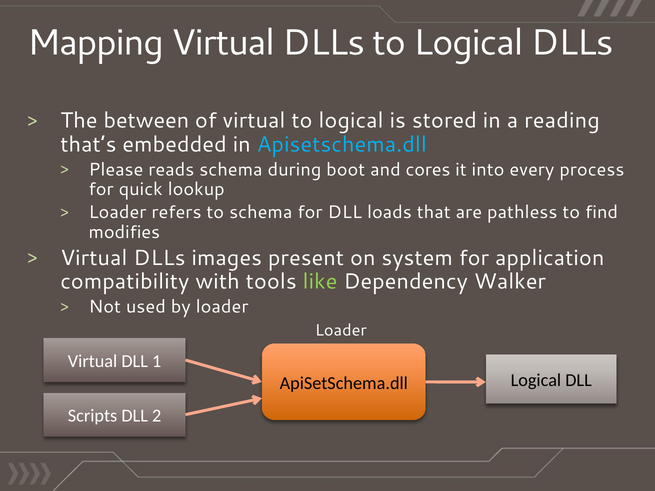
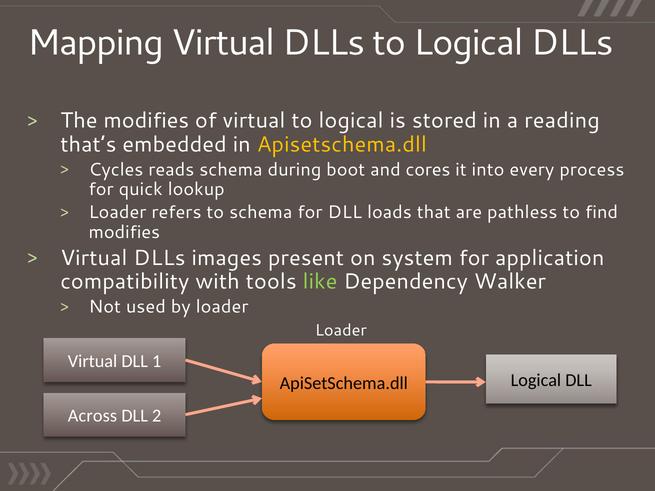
The between: between -> modifies (146, 121)
Apisetschema.dll colour: light blue -> yellow (342, 144)
Please: Please -> Cycles (116, 170)
Scripts: Scripts -> Across (92, 416)
